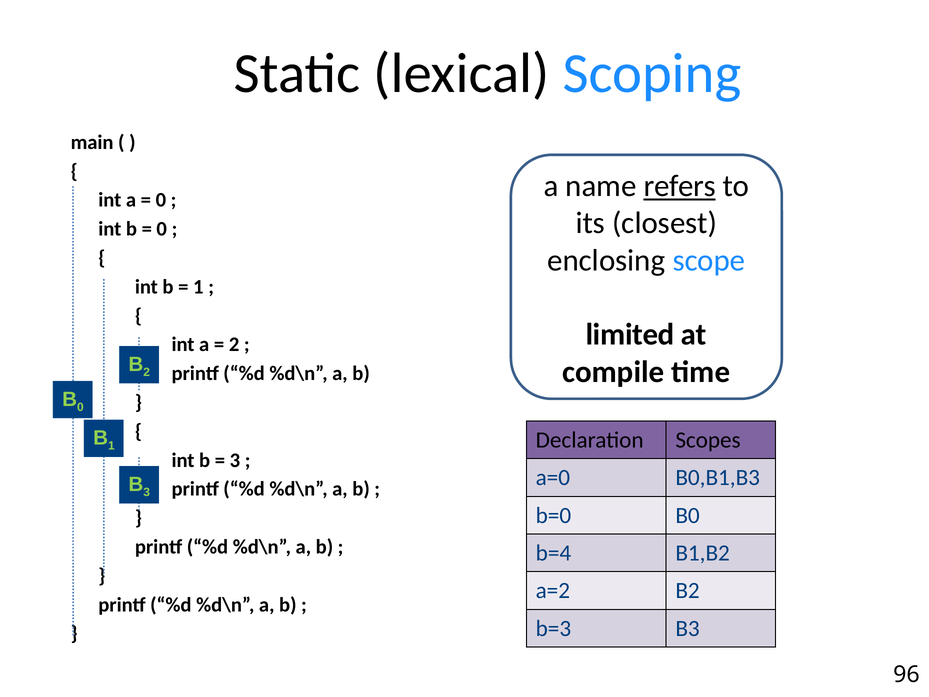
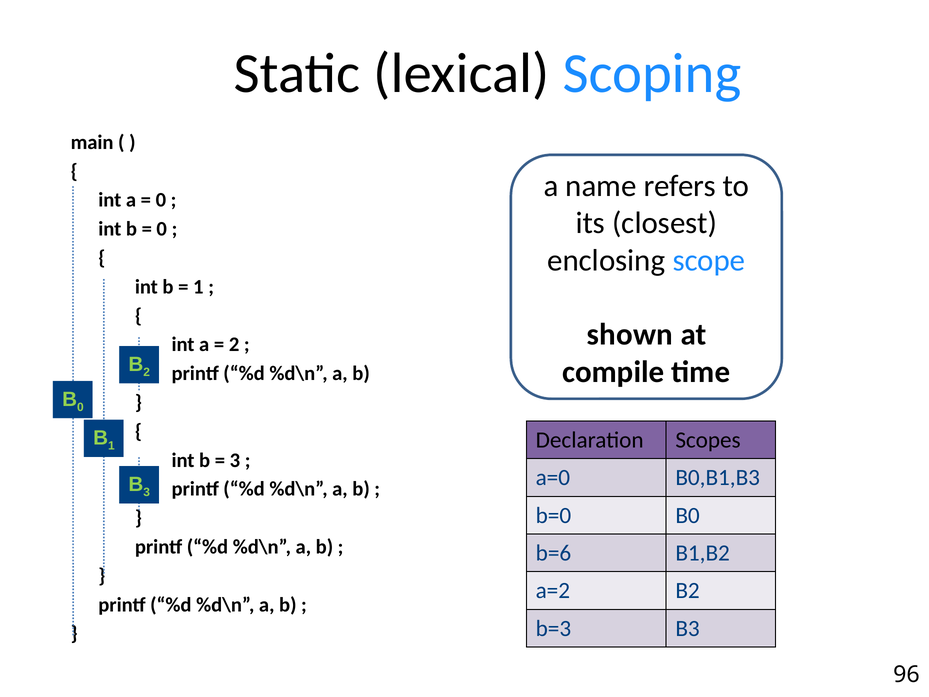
refers underline: present -> none (680, 186)
limited: limited -> shown (630, 335)
b=4: b=4 -> b=6 (553, 553)
